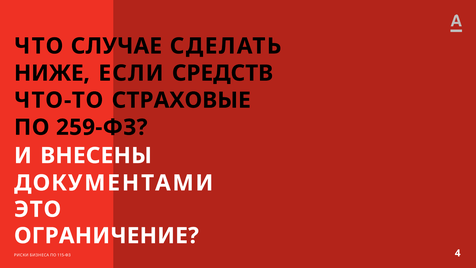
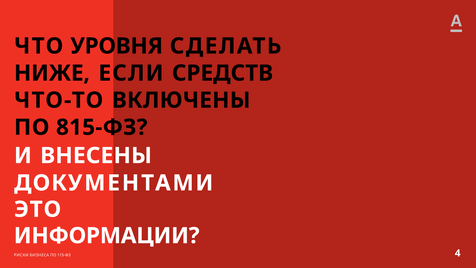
СЛУЧАЕ: СЛУЧАЕ -> УРОВНЯ (117, 46)
СТРАХОВЫЕ: СТРАХОВЫЕ -> ВКЛЮЧЕНЫ (181, 100)
259-ФЗ: 259-ФЗ -> 815-ФЗ (102, 127)
ОГРАНИЧЕНИЕ: ОГРАНИЧЕНИЕ -> ИНФОРМАЦИИ (107, 236)
